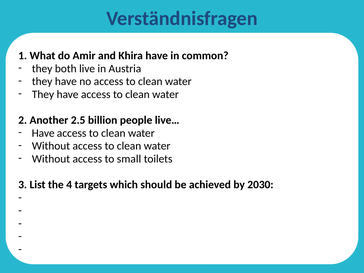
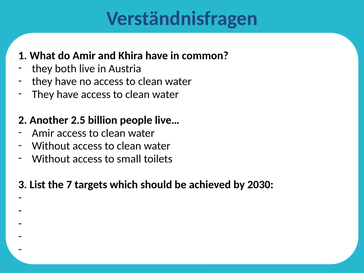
Have: Have -> Amir (43, 133)
4: 4 -> 7 (69, 185)
